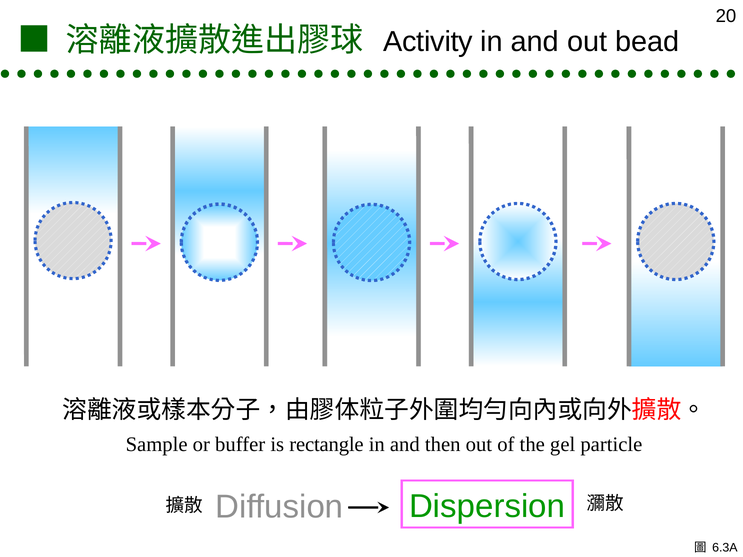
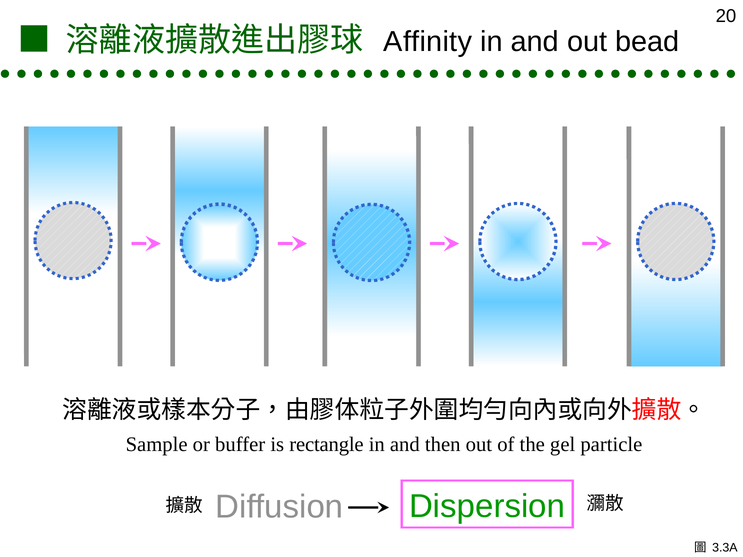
Activity: Activity -> Affinity (428, 42)
6.3A: 6.3A -> 3.3A (725, 548)
